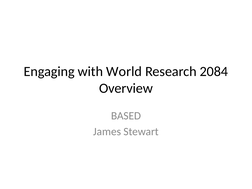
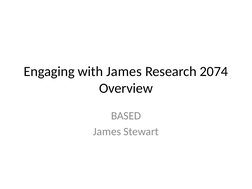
with World: World -> James (124, 72)
2084: 2084 -> 2074 (214, 72)
